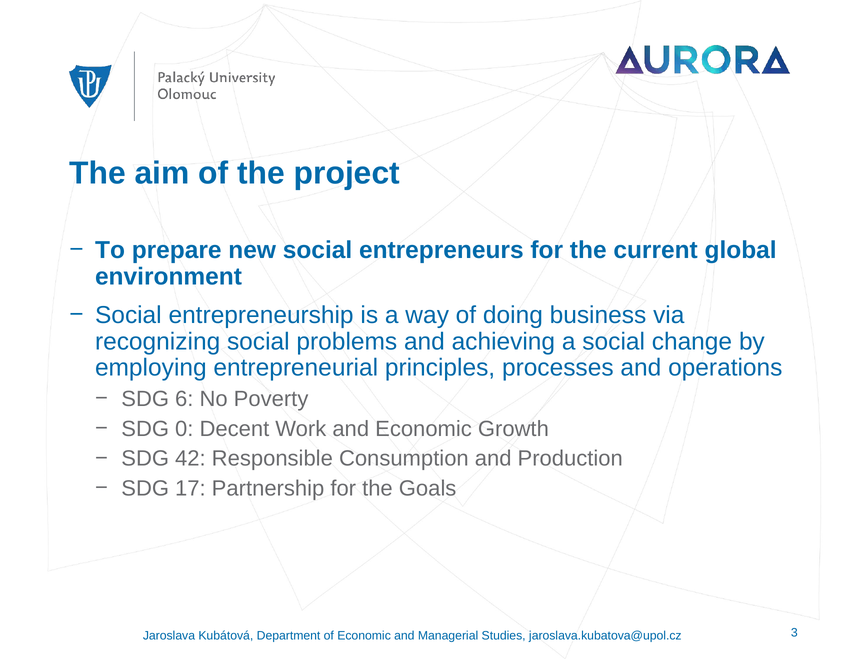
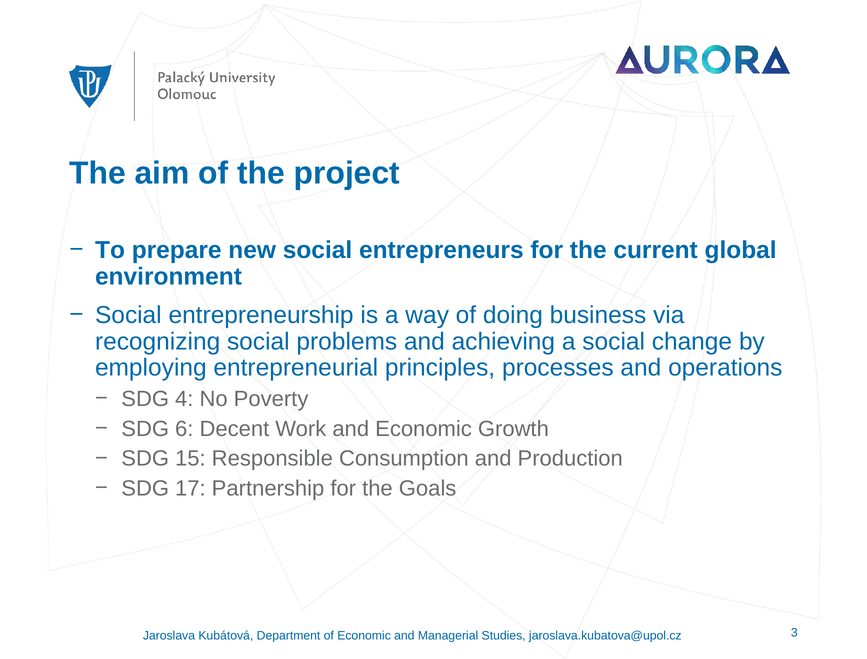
6: 6 -> 4 (184, 399)
0: 0 -> 6 (184, 429)
42: 42 -> 15 (190, 459)
